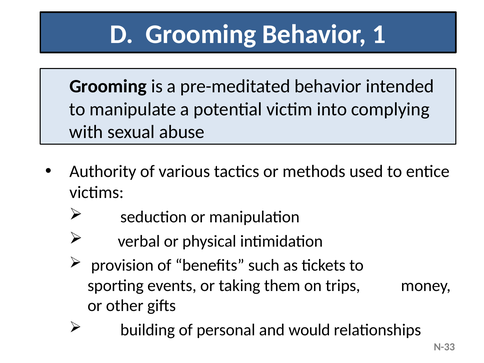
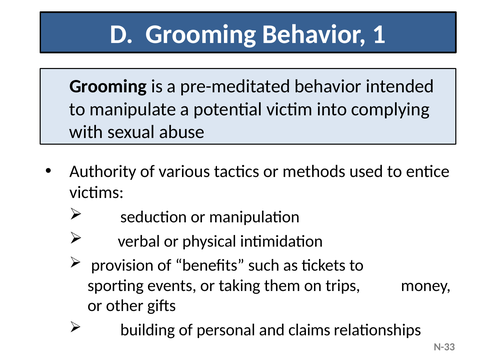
would: would -> claims (309, 330)
